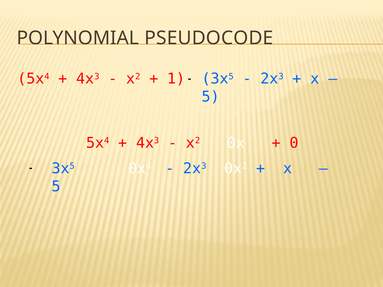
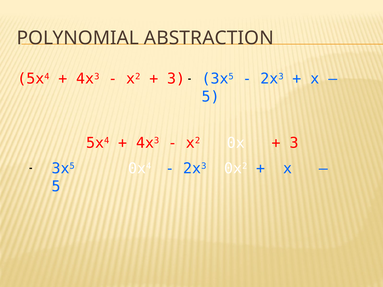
PSEUDOCODE: PSEUDOCODE -> ABSTRACTION (209, 38)
1: 1 -> 3 (176, 79)
0: 0 -> 3 (294, 143)
